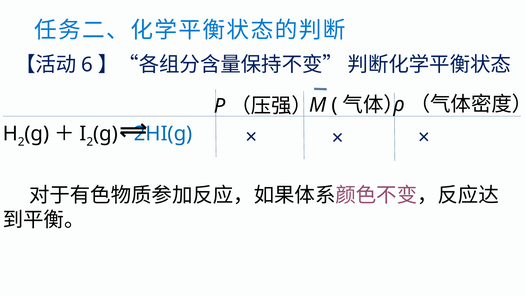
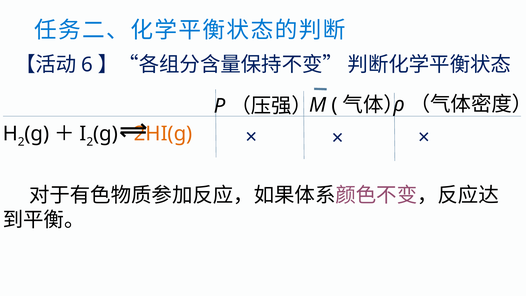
2HI(g colour: blue -> orange (163, 134)
